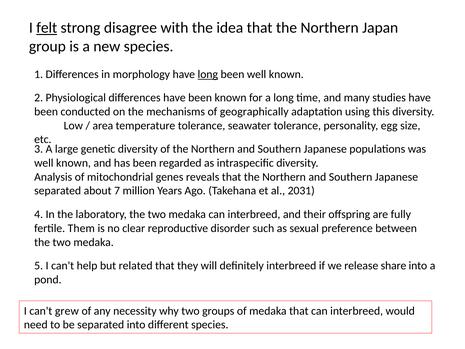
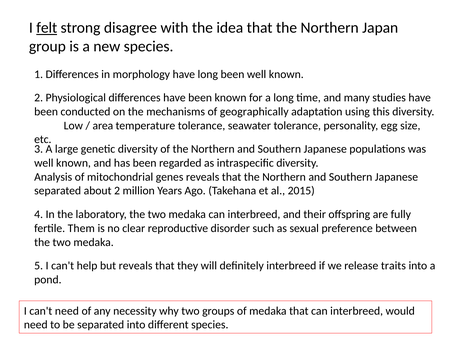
long underline: present -> none (208, 74)
about 7: 7 -> 2 (117, 191)
2031: 2031 -> 2015 (301, 191)
but related: related -> reveals (136, 265)
share: share -> traits (393, 265)
can't grew: grew -> need (67, 311)
